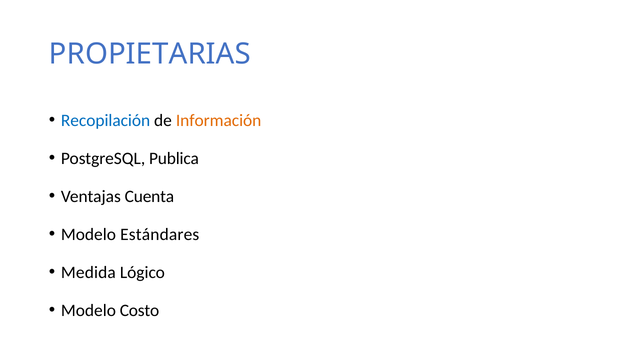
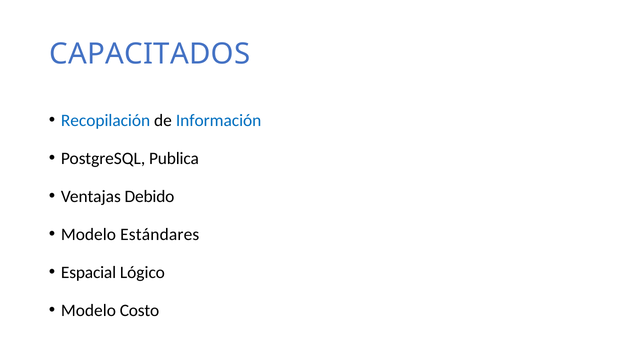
PROPIETARIAS: PROPIETARIAS -> CAPACITADOS (150, 54)
Información colour: orange -> blue (219, 121)
Cuenta: Cuenta -> Debido (149, 197)
Medida: Medida -> Espacial (89, 272)
